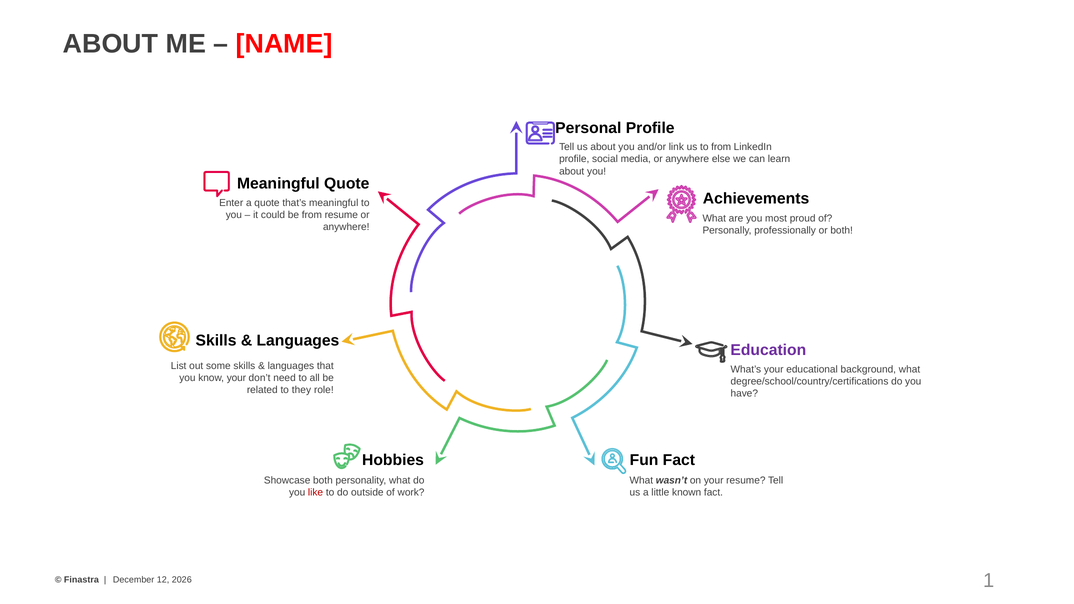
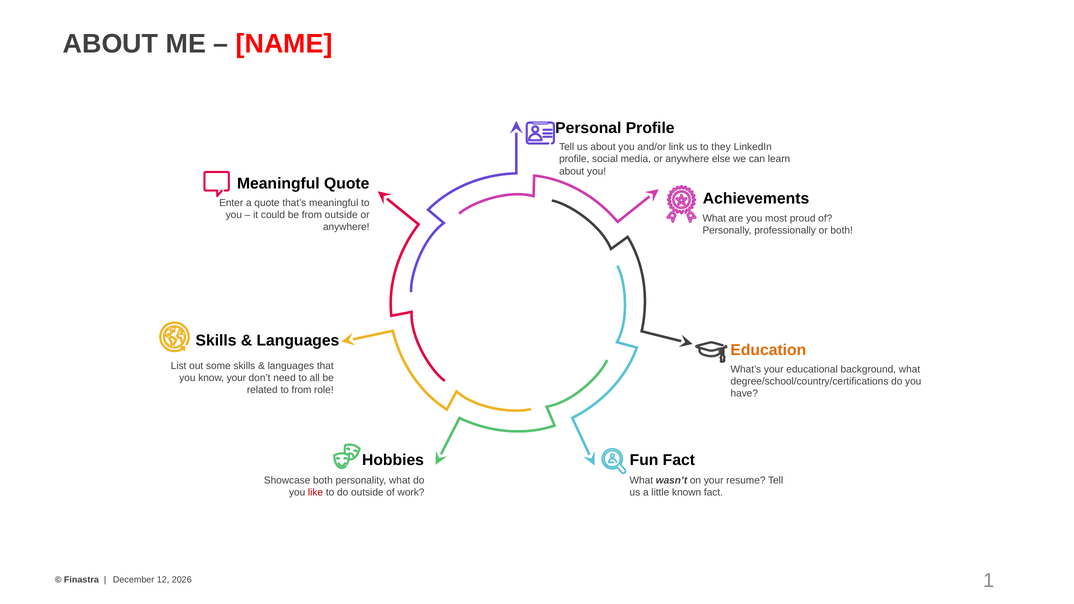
to from: from -> they (721, 147)
from resume: resume -> outside (341, 215)
Education colour: purple -> orange (768, 350)
to they: they -> from (302, 390)
